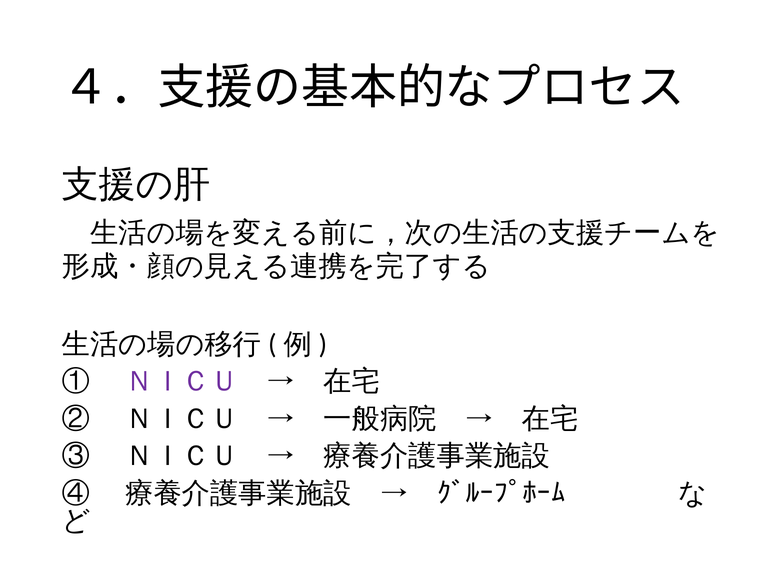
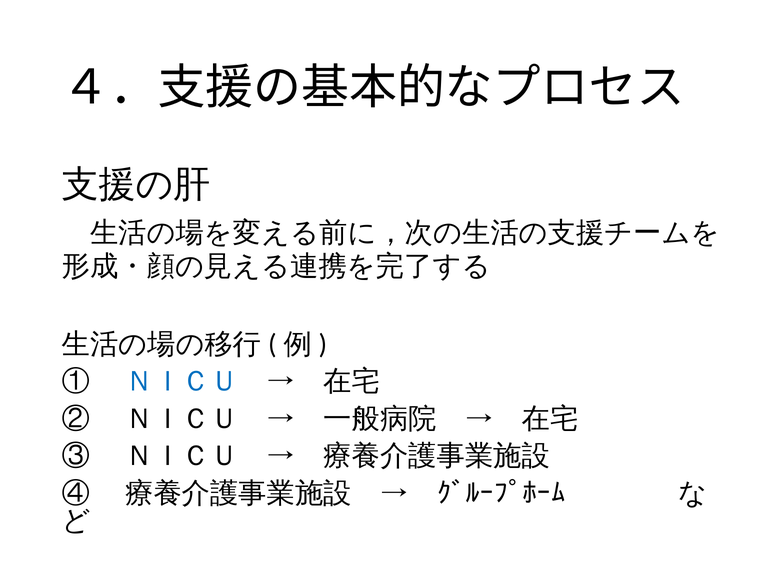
ＮＩＣＵ colour: purple -> blue (182, 381)
